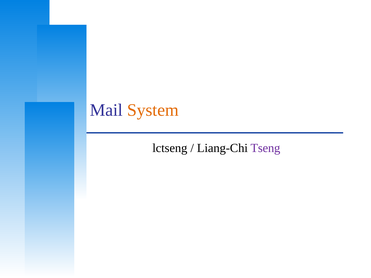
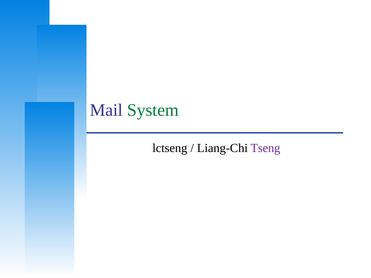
System colour: orange -> green (153, 110)
